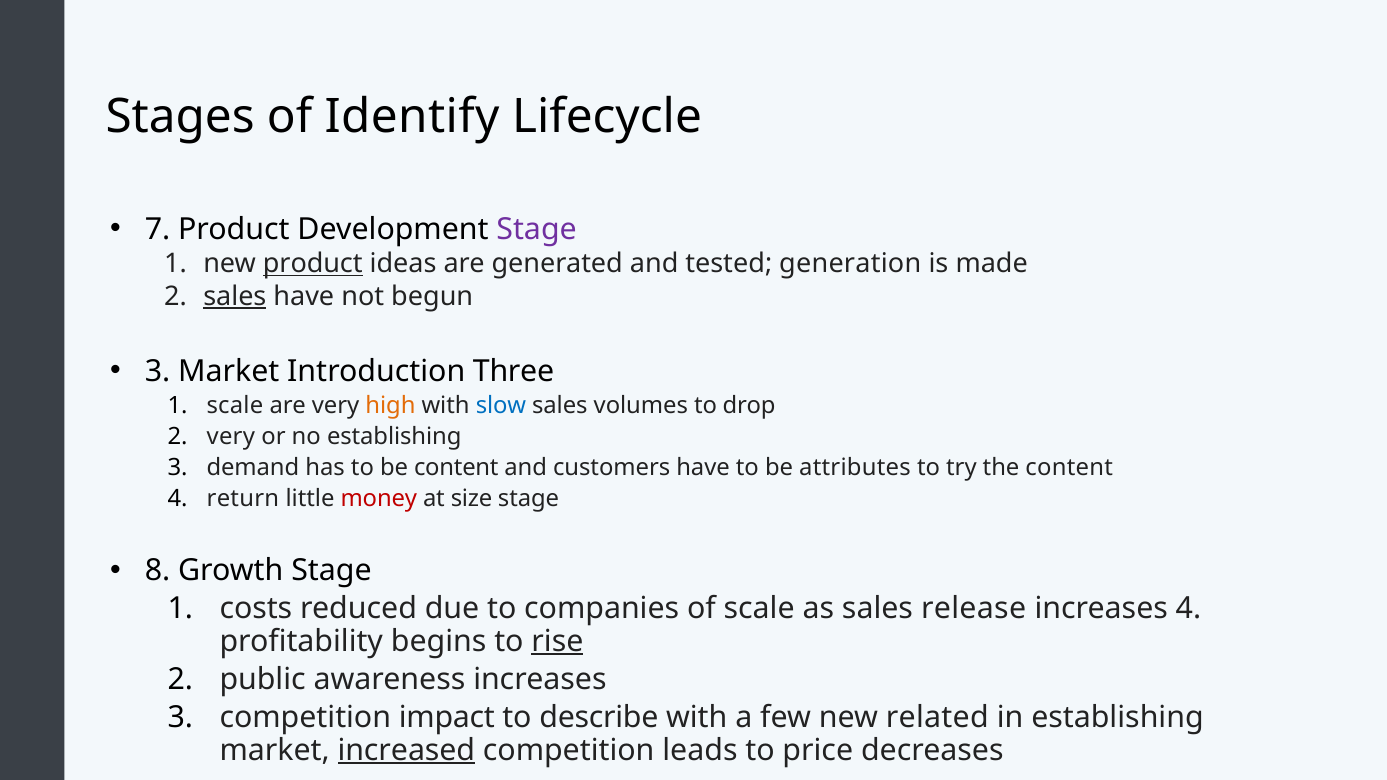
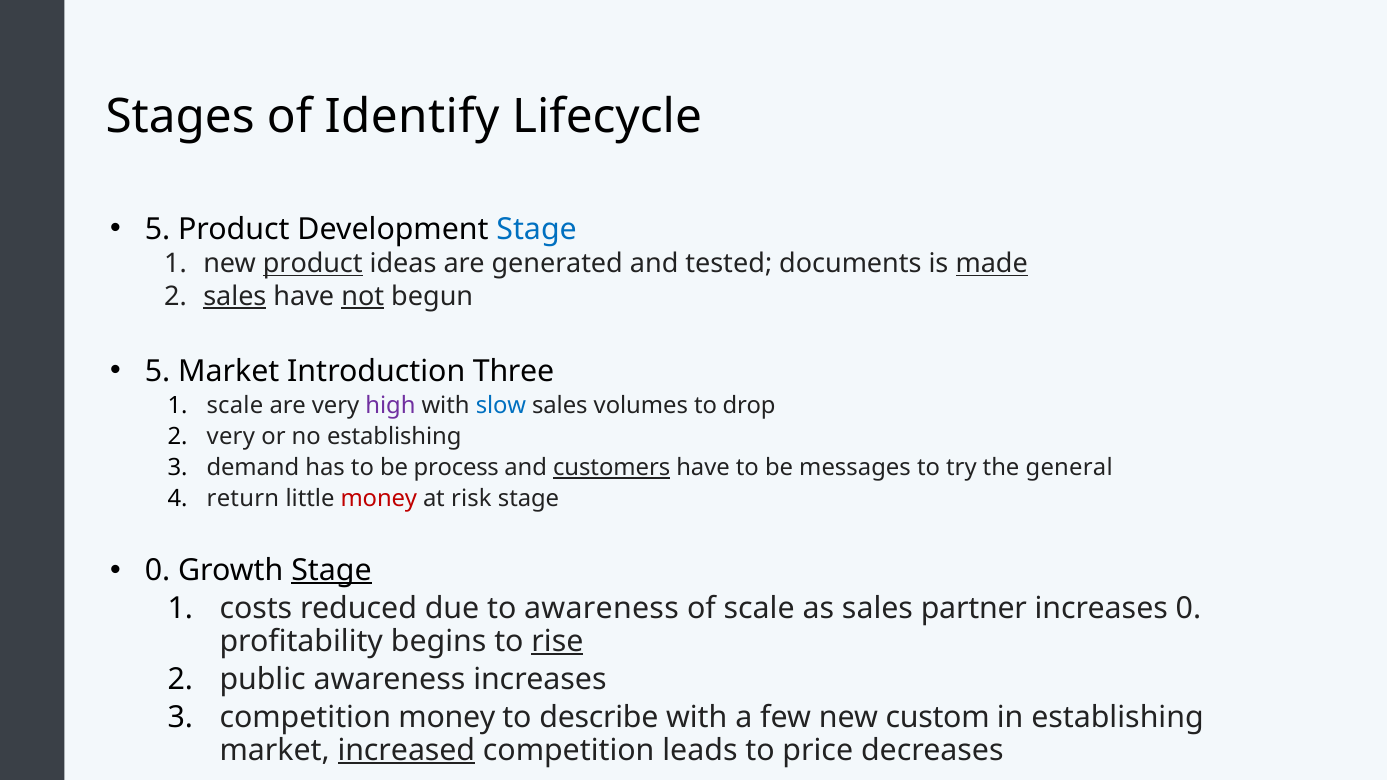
7: 7 -> 5 (158, 229)
Stage colour: purple -> blue (537, 229)
generation: generation -> documents (850, 264)
made underline: none -> present (992, 264)
not underline: none -> present (363, 296)
3: 3 -> 5 (158, 371)
high colour: orange -> purple (390, 406)
be content: content -> process (456, 468)
customers underline: none -> present (612, 468)
attributes: attributes -> messages (855, 468)
the content: content -> general (1069, 468)
size: size -> risk (471, 499)
8: 8 -> 0 (158, 570)
Stage underline: none -> present (331, 570)
to companies: companies -> awareness (602, 609)
release: release -> partner (974, 609)
increases 4: 4 -> 0 (1188, 609)
competition impact: impact -> money (447, 718)
related: related -> custom (938, 718)
